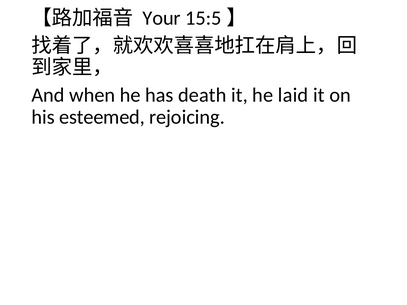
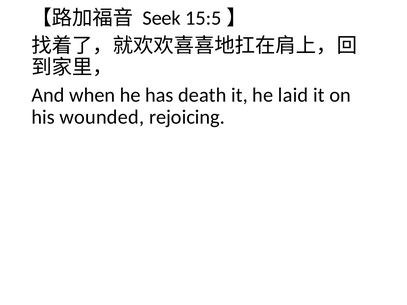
Your: Your -> Seek (162, 18)
esteemed: esteemed -> wounded (102, 117)
